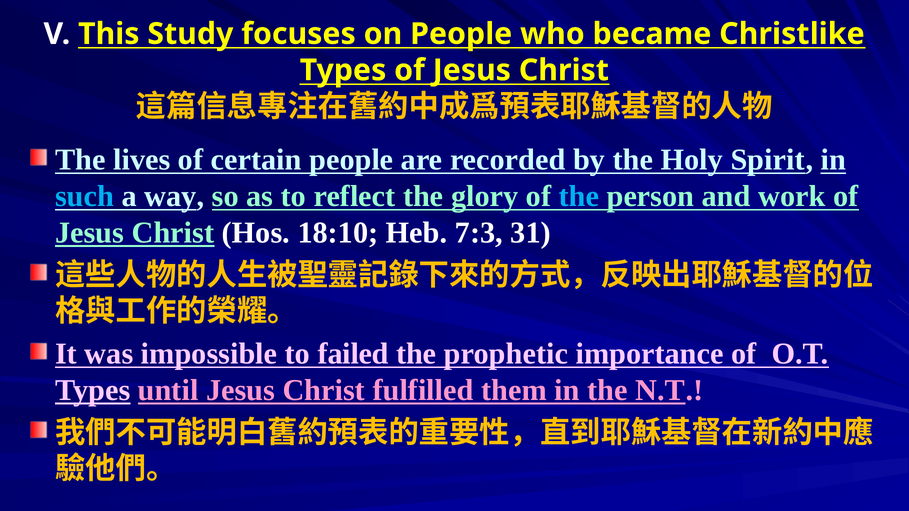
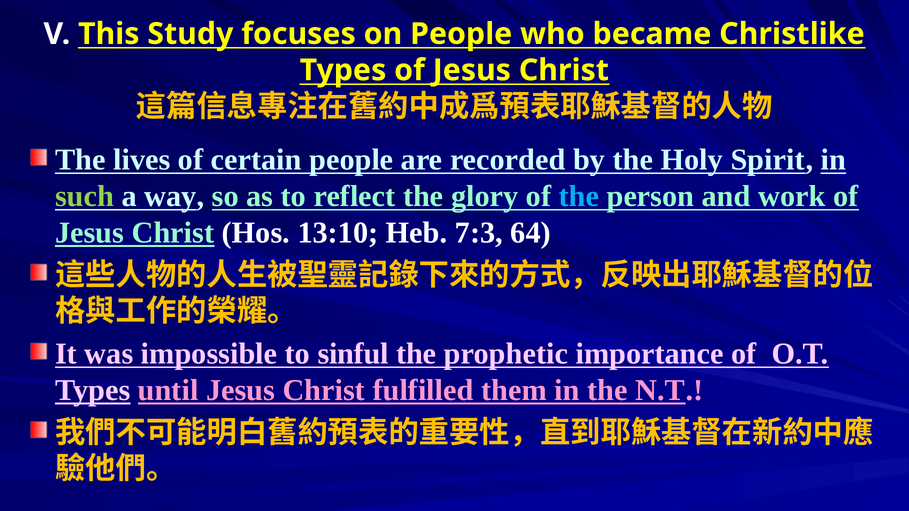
such colour: light blue -> light green (85, 196)
18:10: 18:10 -> 13:10 (338, 233)
31: 31 -> 64 (531, 233)
failed: failed -> sinful (353, 354)
